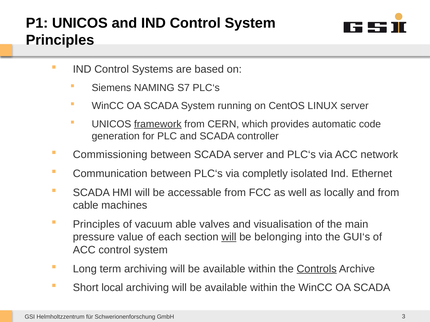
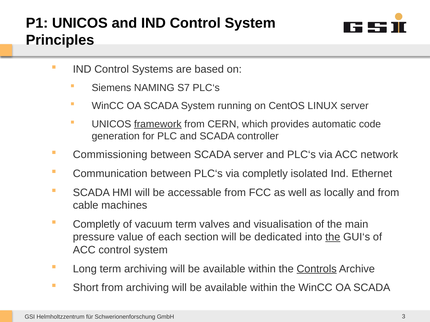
Principles: Principles -> Completly (96, 225)
vacuum able: able -> term (186, 225)
will underline: present -> none (229, 237)
belonging: belonging -> dedicated (278, 237)
the underline: none -> present (333, 237)
Short local: local -> from (112, 288)
